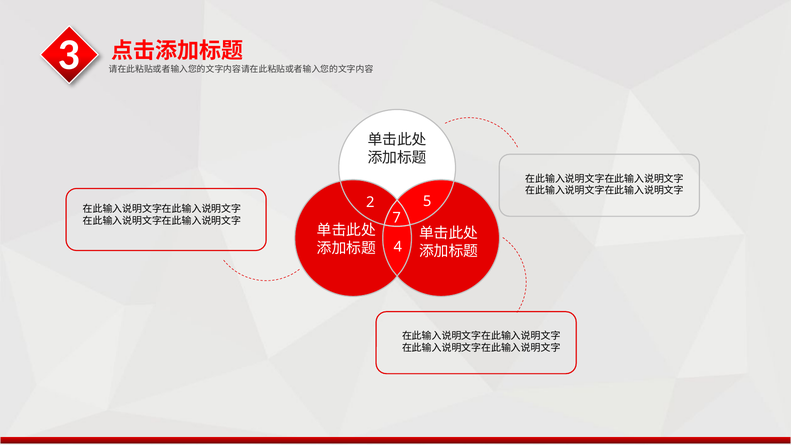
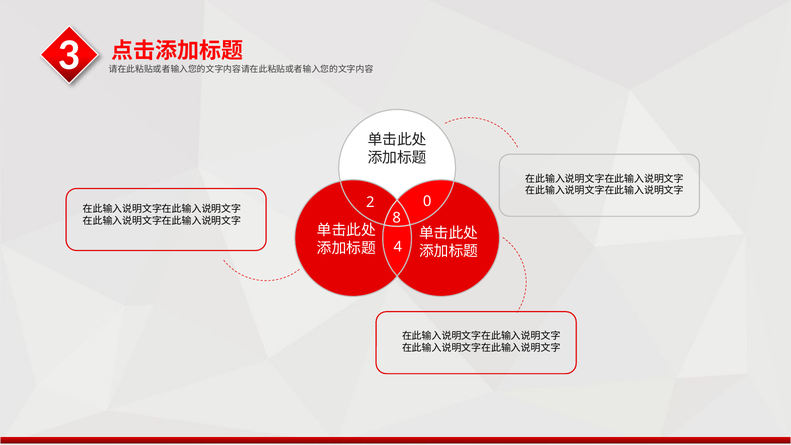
5: 5 -> 0 (427, 201)
7: 7 -> 8 (397, 218)
